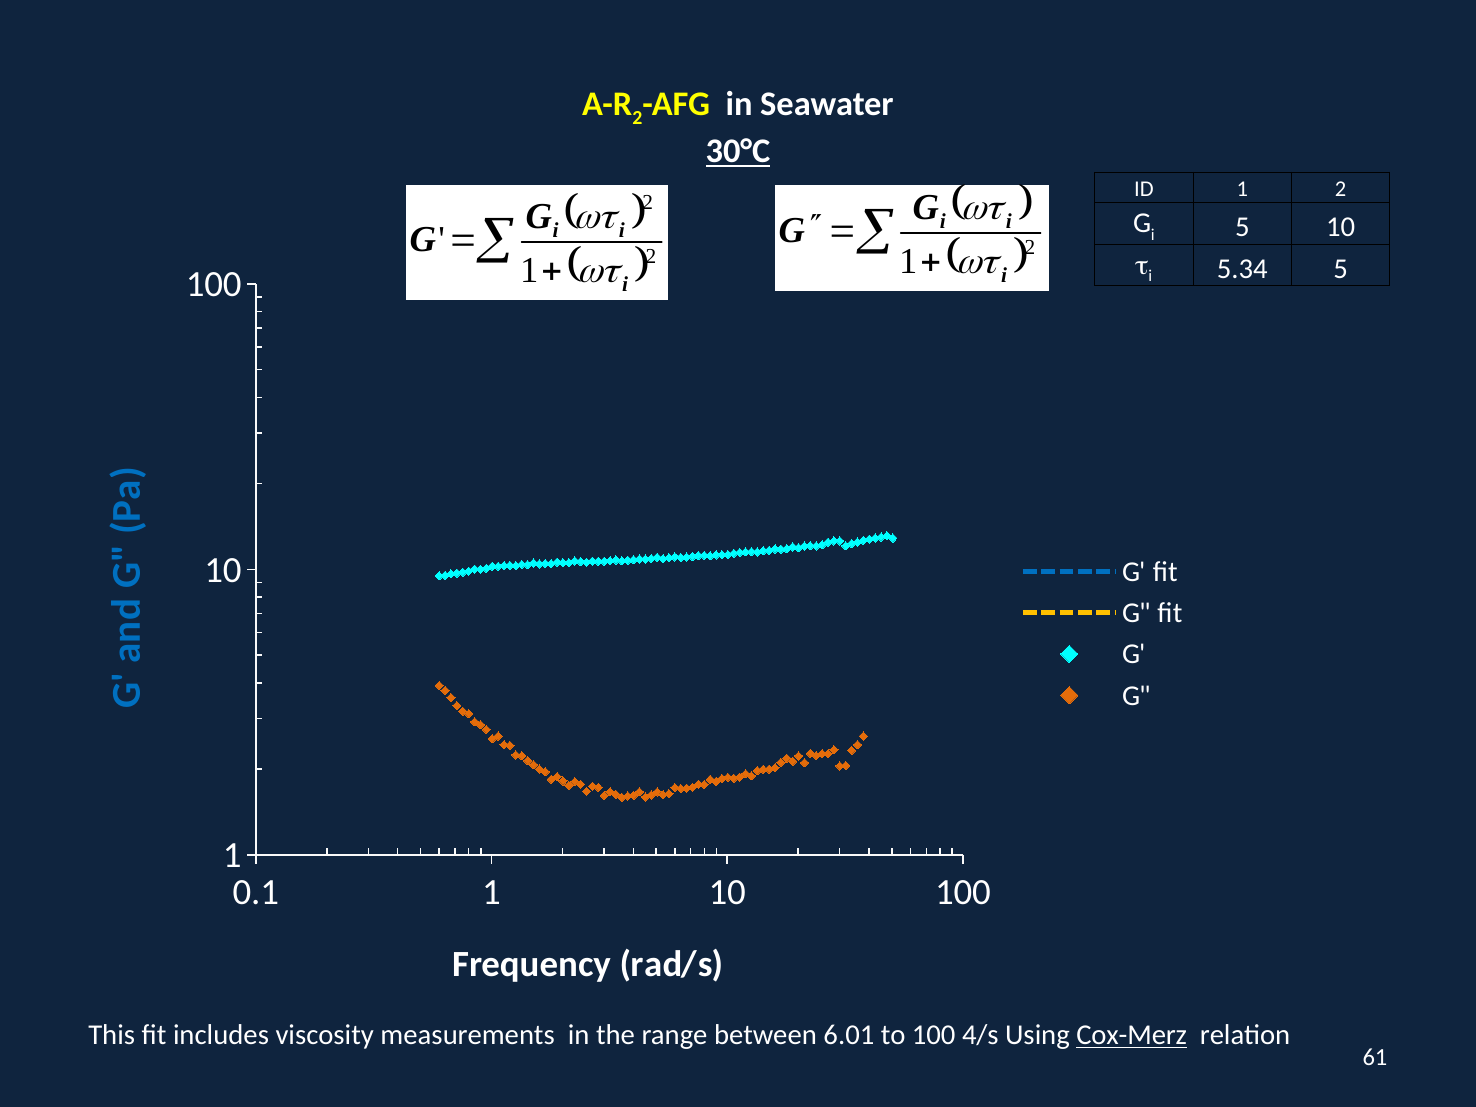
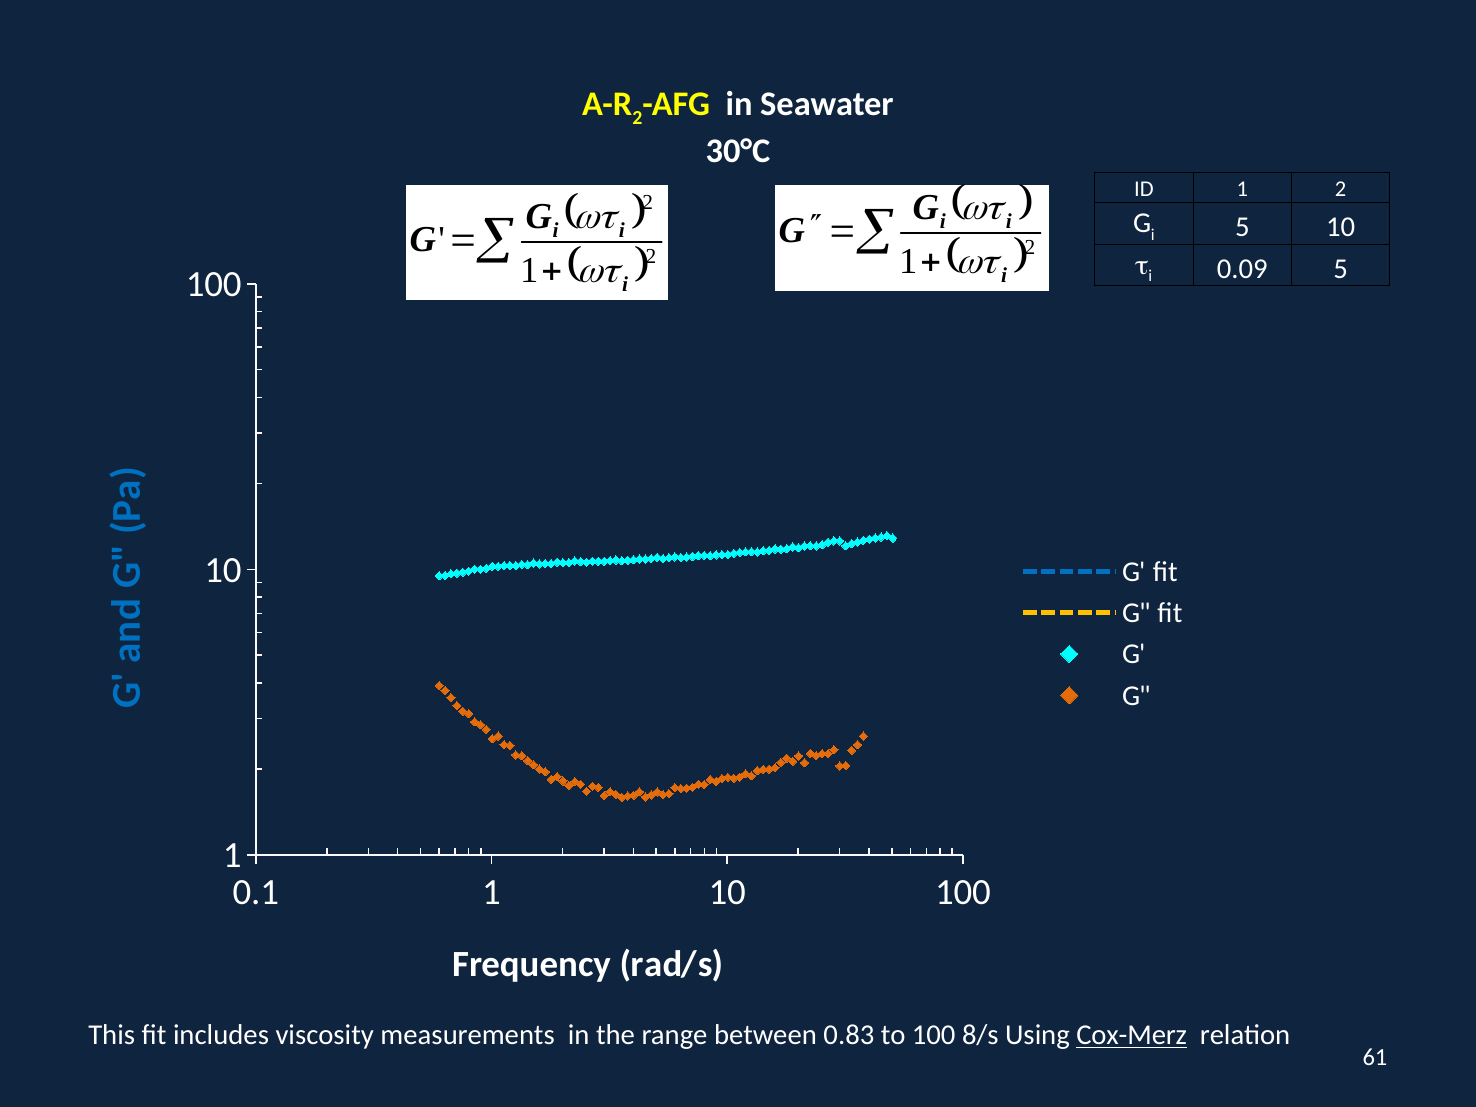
30°C underline: present -> none (738, 151)
5.34: 5.34 -> 0.09 (1242, 269)
6.01: 6.01 -> 0.83 (849, 1035)
4/s: 4/s -> 8/s (980, 1035)
